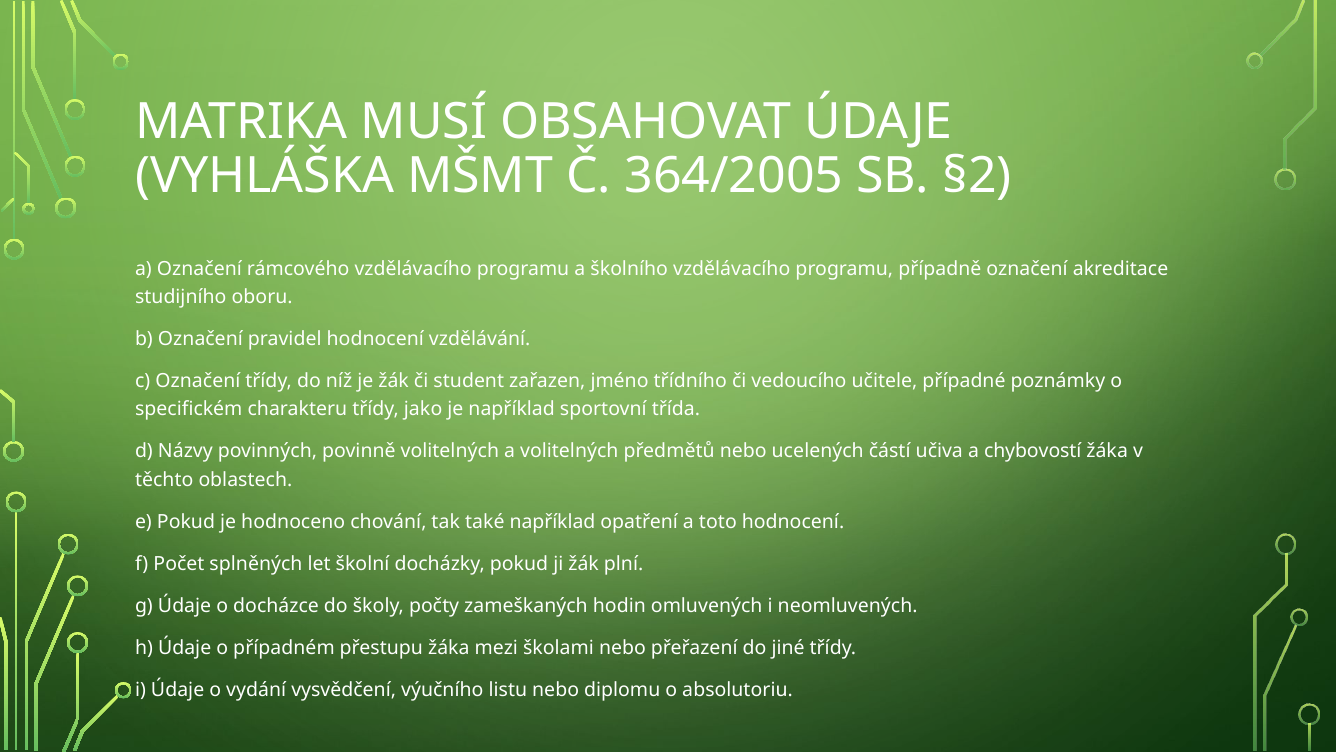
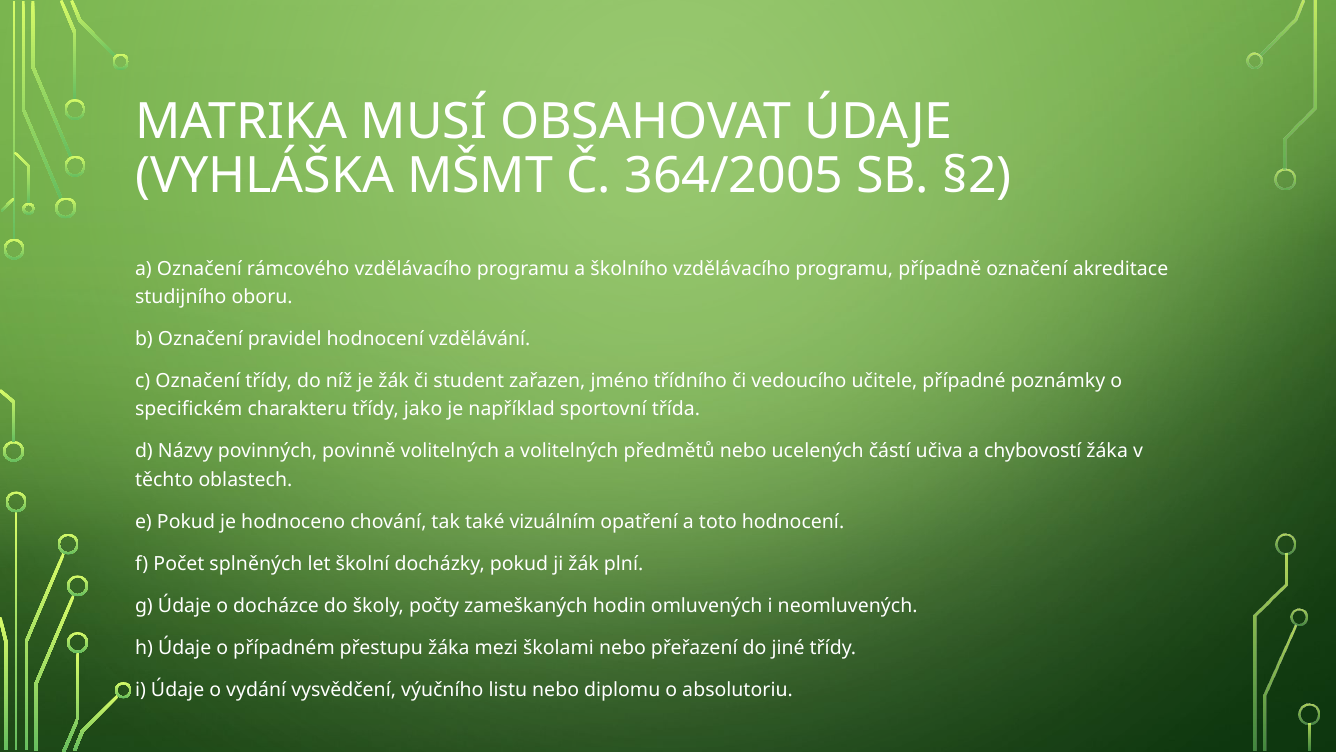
také například: například -> vizuálním (553, 521)
